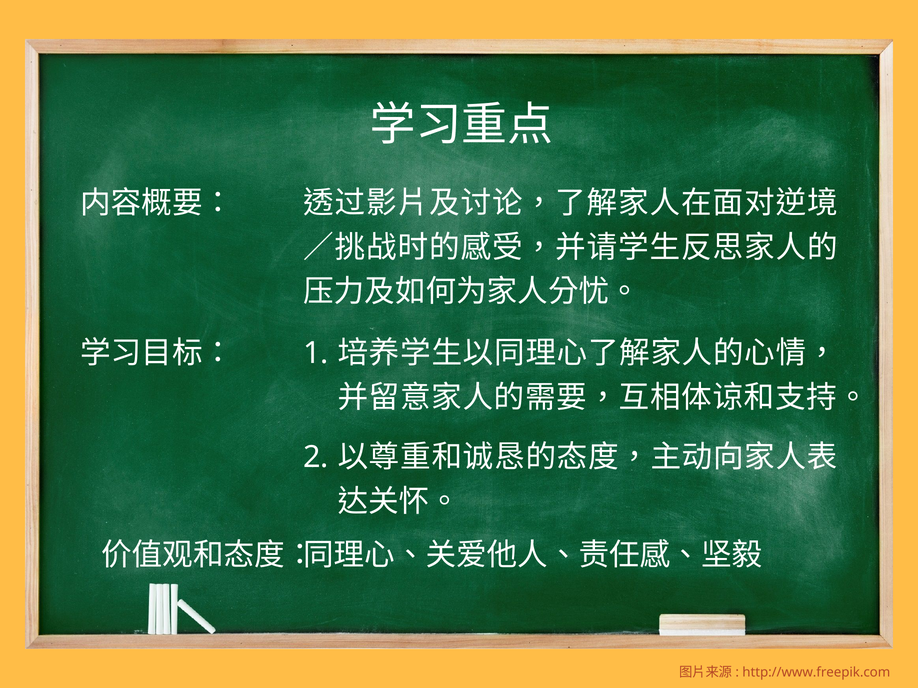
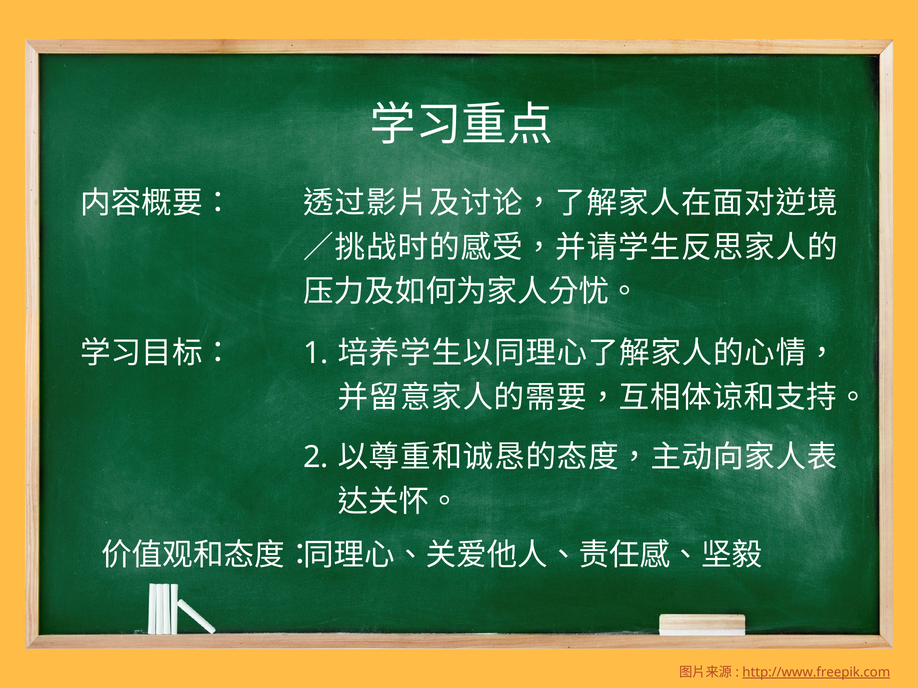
http://www.freepik.com underline: none -> present (816, 673)
